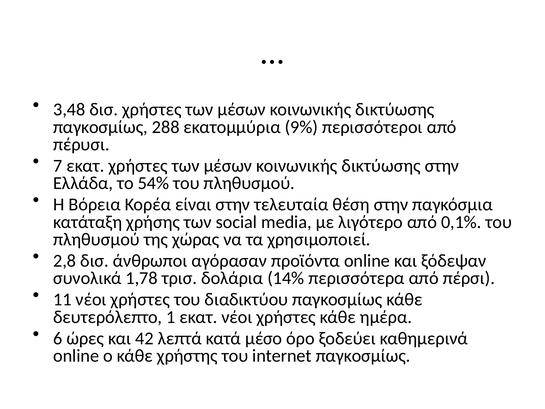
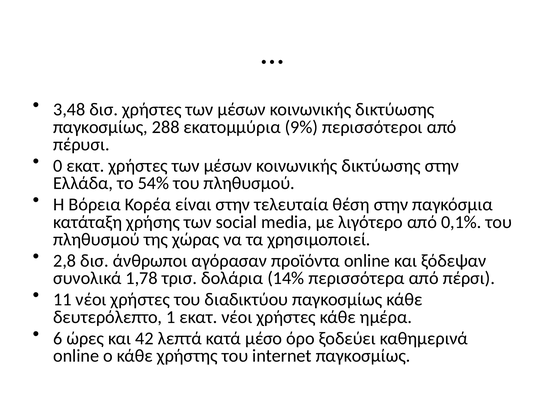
7: 7 -> 0 (58, 166)
